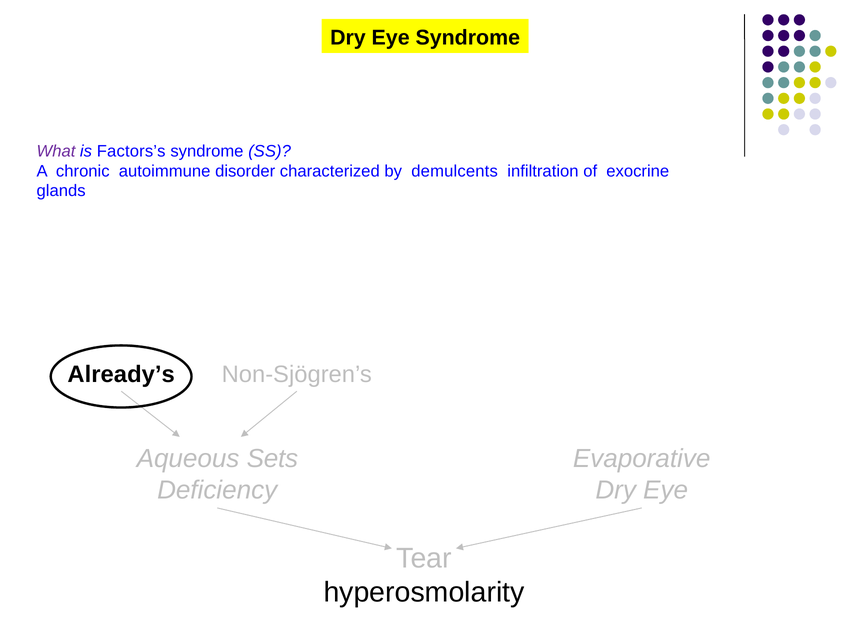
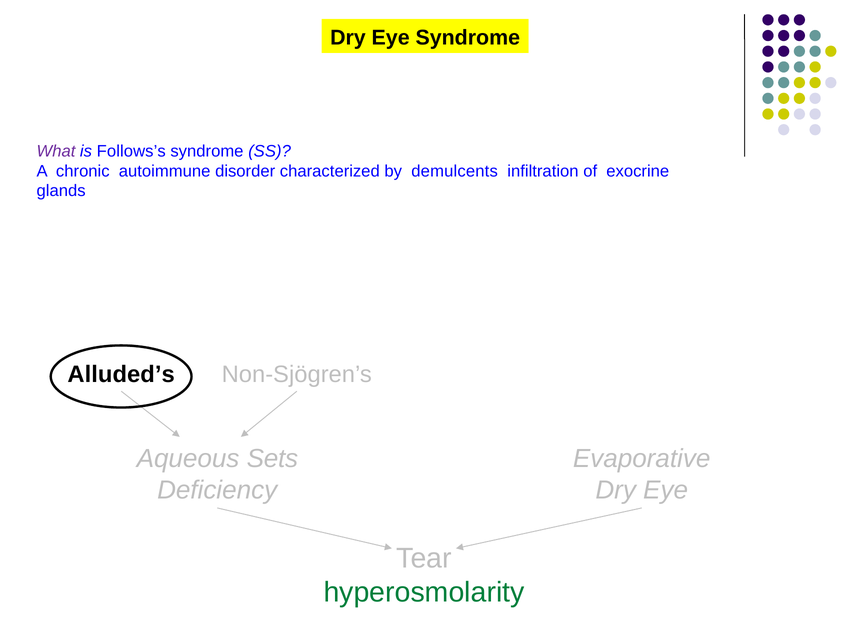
Factors’s: Factors’s -> Follows’s (131, 151)
Already’s: Already’s -> Alluded’s (121, 375)
hyperosmolarity colour: black -> green (424, 593)
